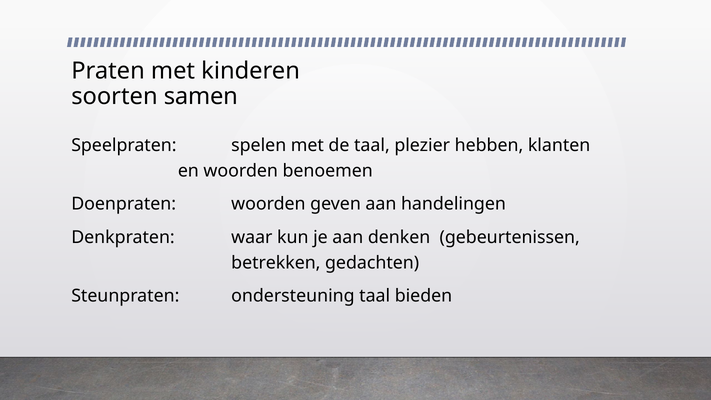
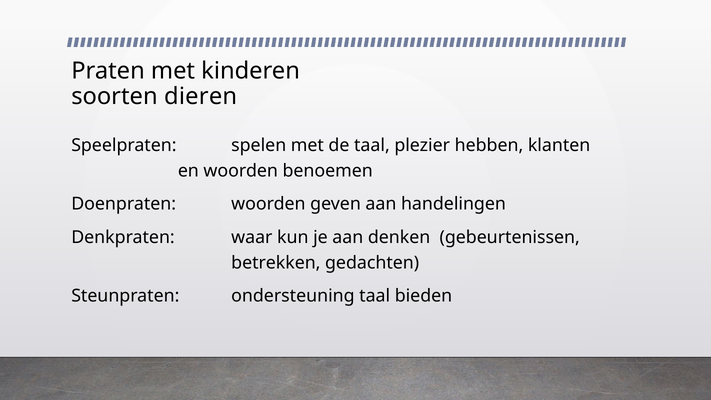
samen: samen -> dieren (201, 97)
